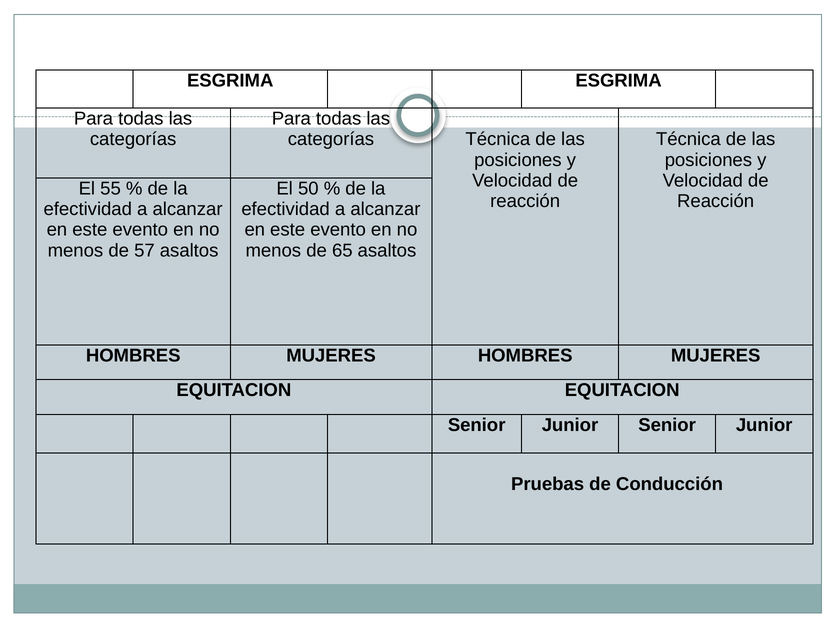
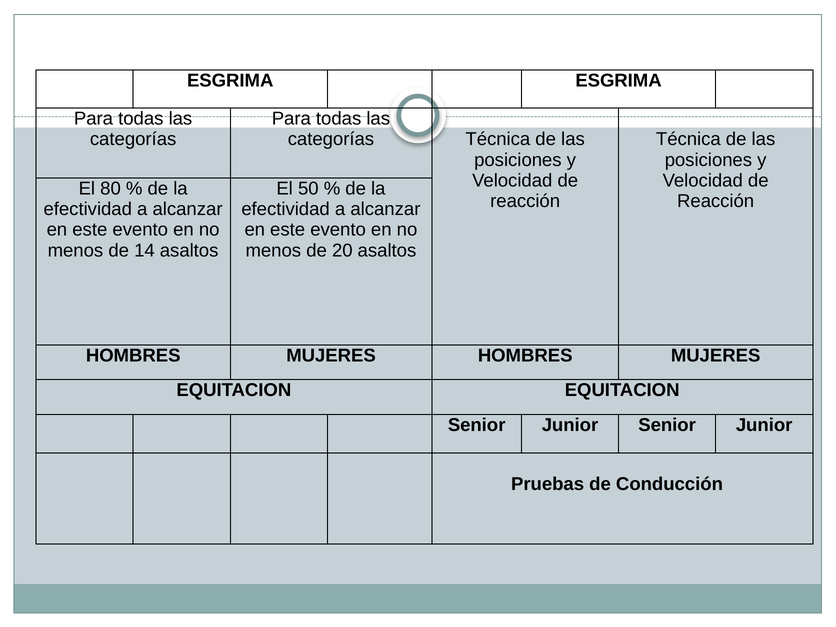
55: 55 -> 80 (111, 189)
57: 57 -> 14 (144, 250)
65: 65 -> 20 (342, 250)
